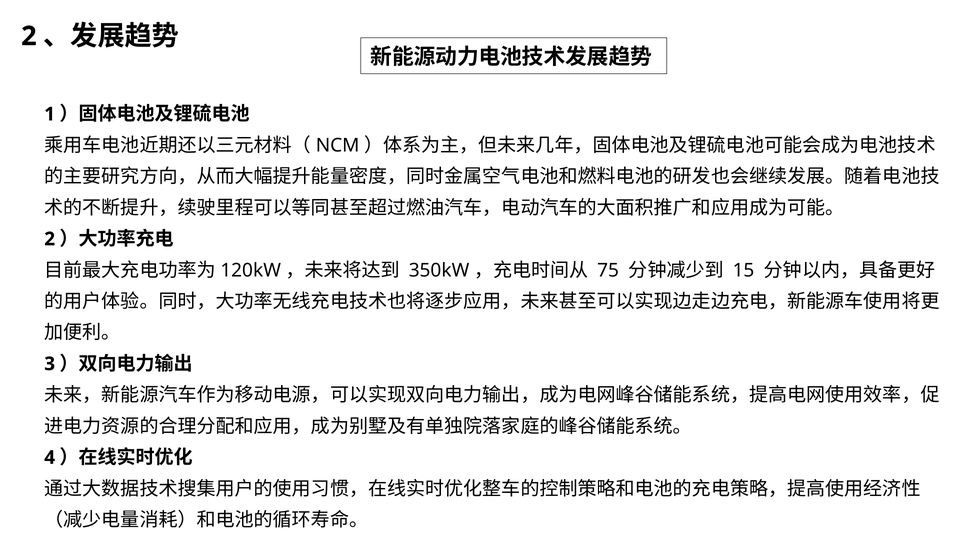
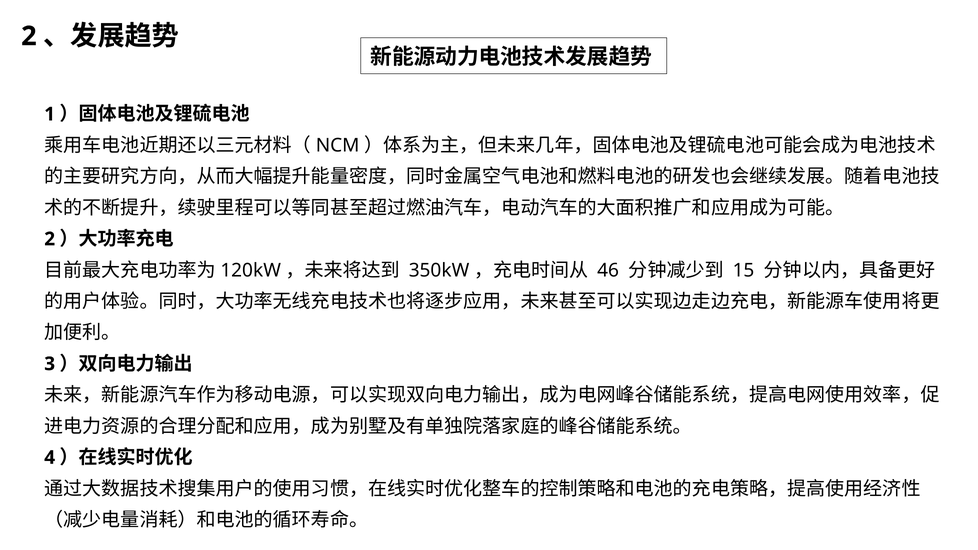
75: 75 -> 46 (608, 270)
